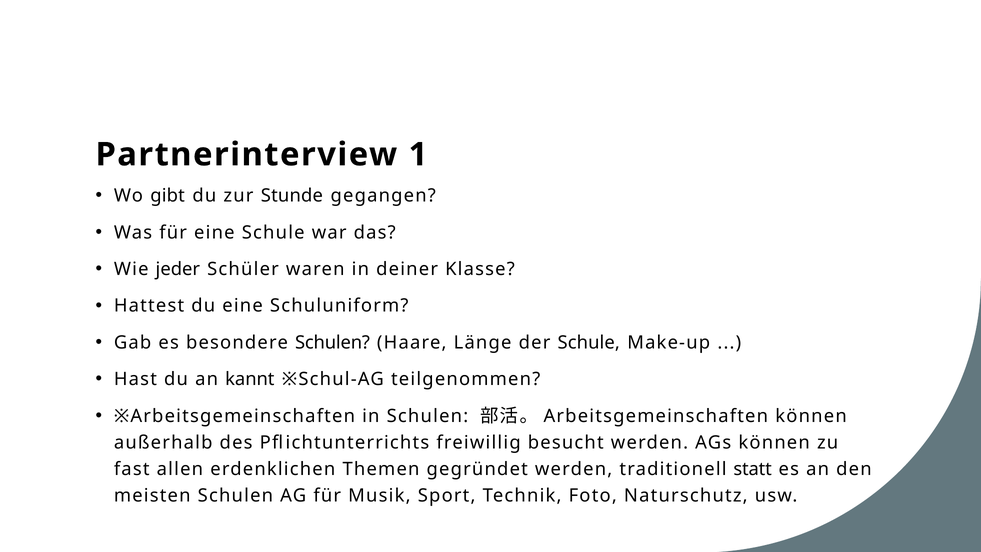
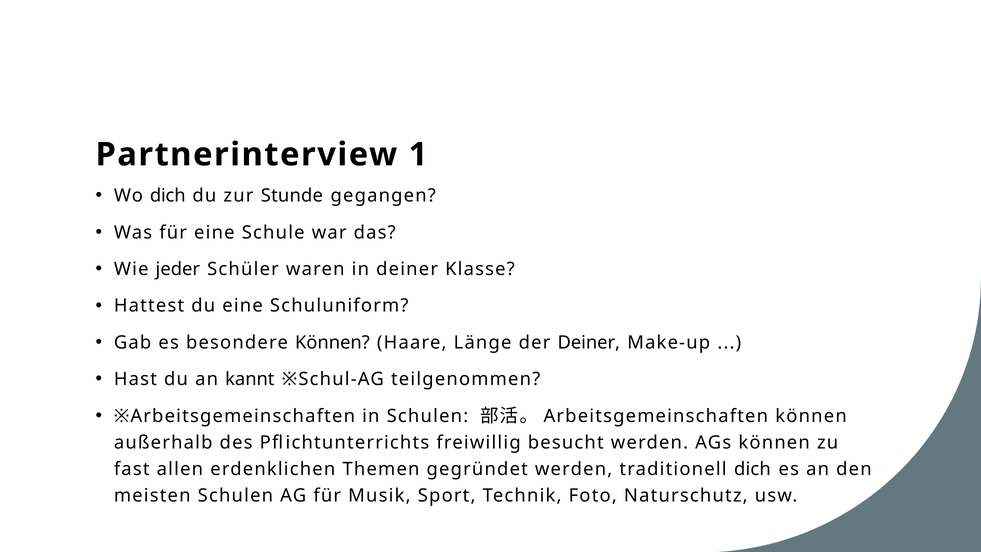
Wo gibt: gibt -> dich (168, 196)
besondere Schulen: Schulen -> Können (332, 343)
der Schule: Schule -> Deiner (589, 343)
traditionell statt: statt -> dich (752, 469)
